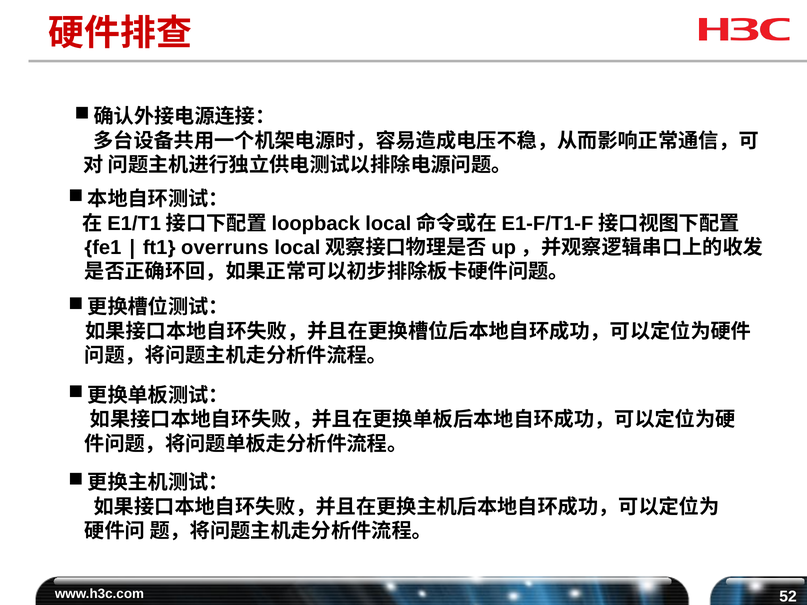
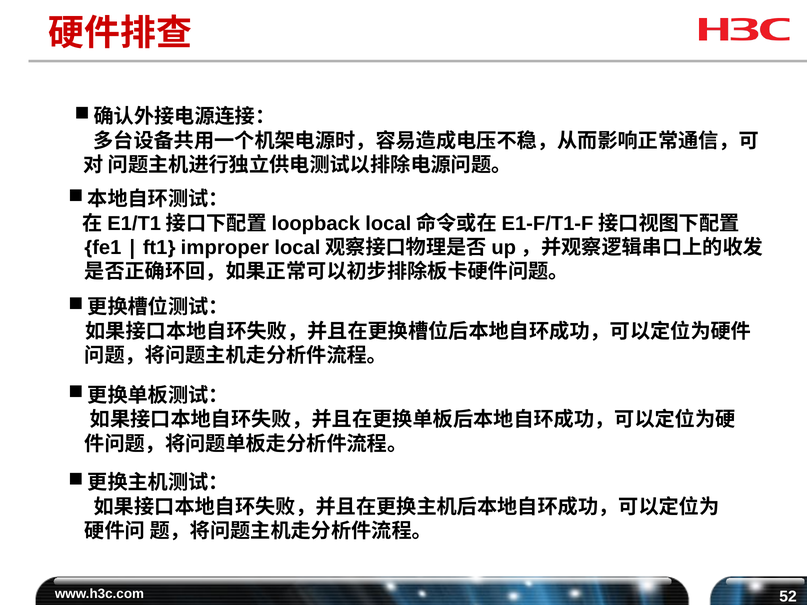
overruns: overruns -> improper (225, 248)
